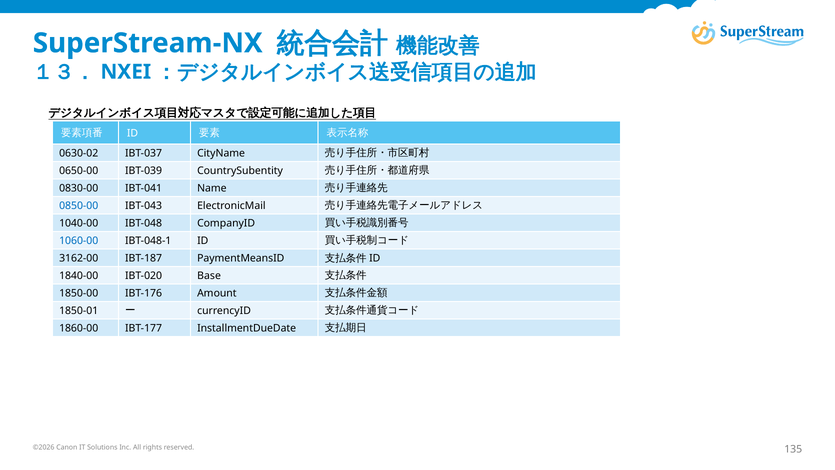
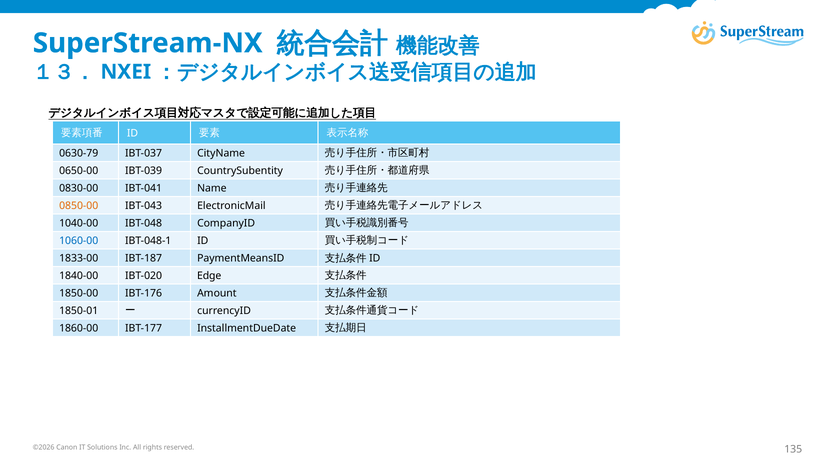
0630-02: 0630-02 -> 0630-79 (79, 153)
0850-00 colour: blue -> orange (79, 206)
3162-00: 3162-00 -> 1833-00 (79, 258)
Base: Base -> Edge (209, 276)
